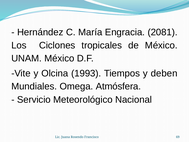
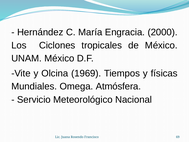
2081: 2081 -> 2000 (163, 32)
1993: 1993 -> 1969 (86, 73)
deben: deben -> físicas (164, 73)
